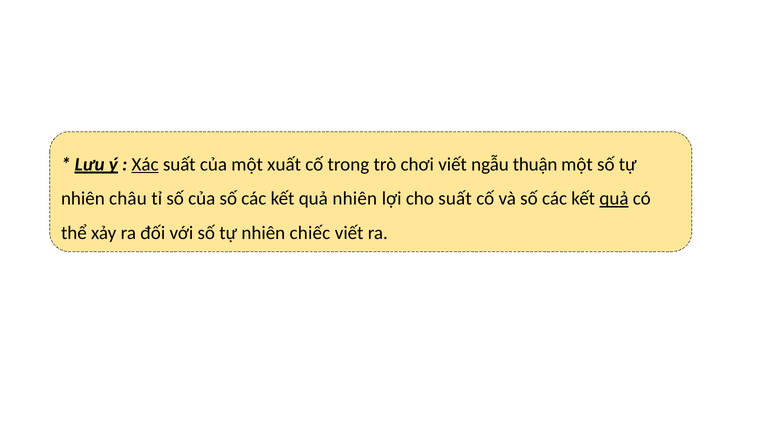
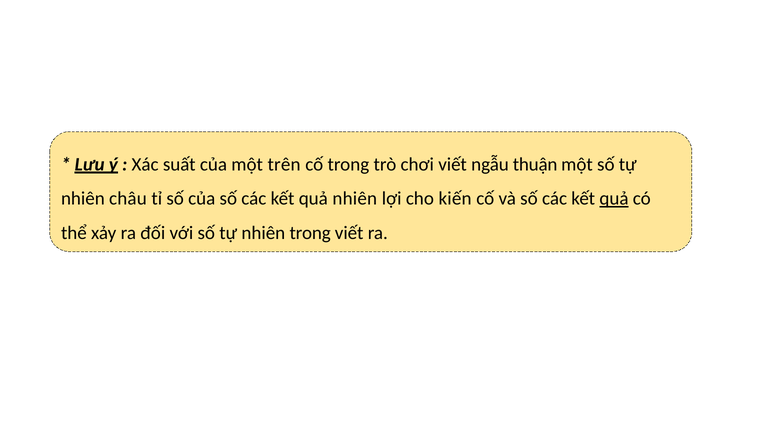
Xác underline: present -> none (145, 164)
xuất: xuất -> trên (284, 164)
cho suất: suất -> kiến (455, 199)
nhiên chiếc: chiếc -> trong (310, 233)
